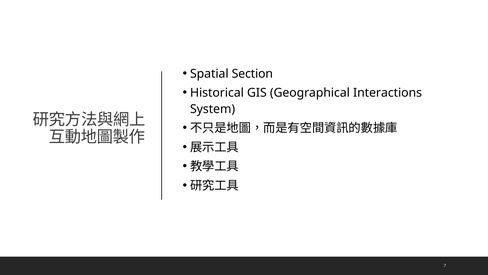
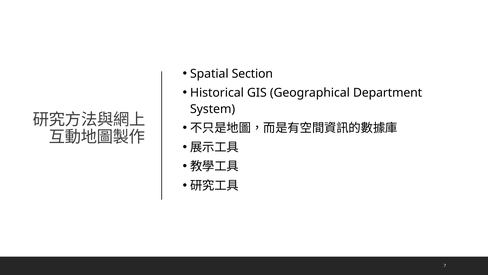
Interactions: Interactions -> Department (388, 93)
